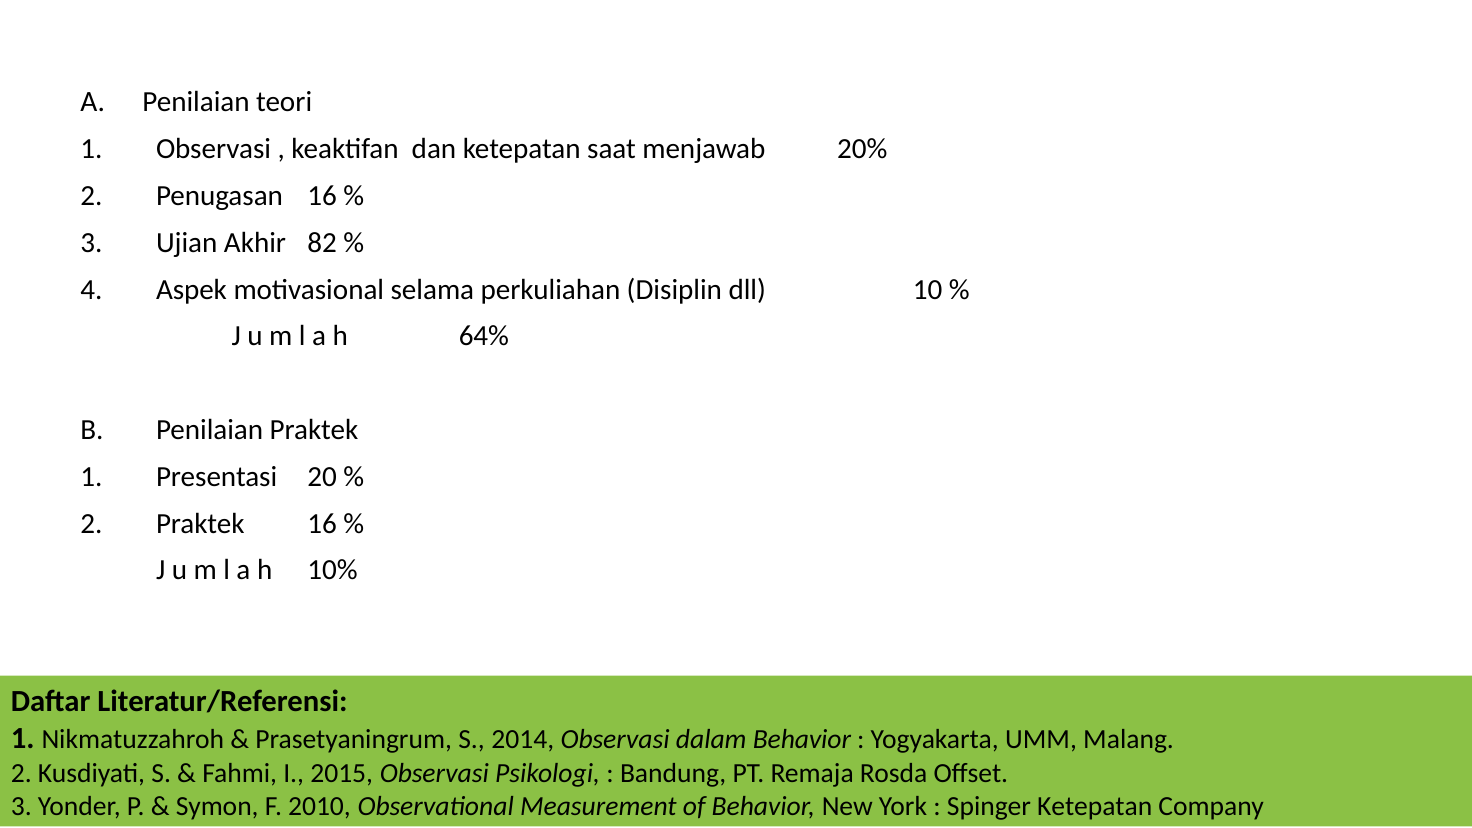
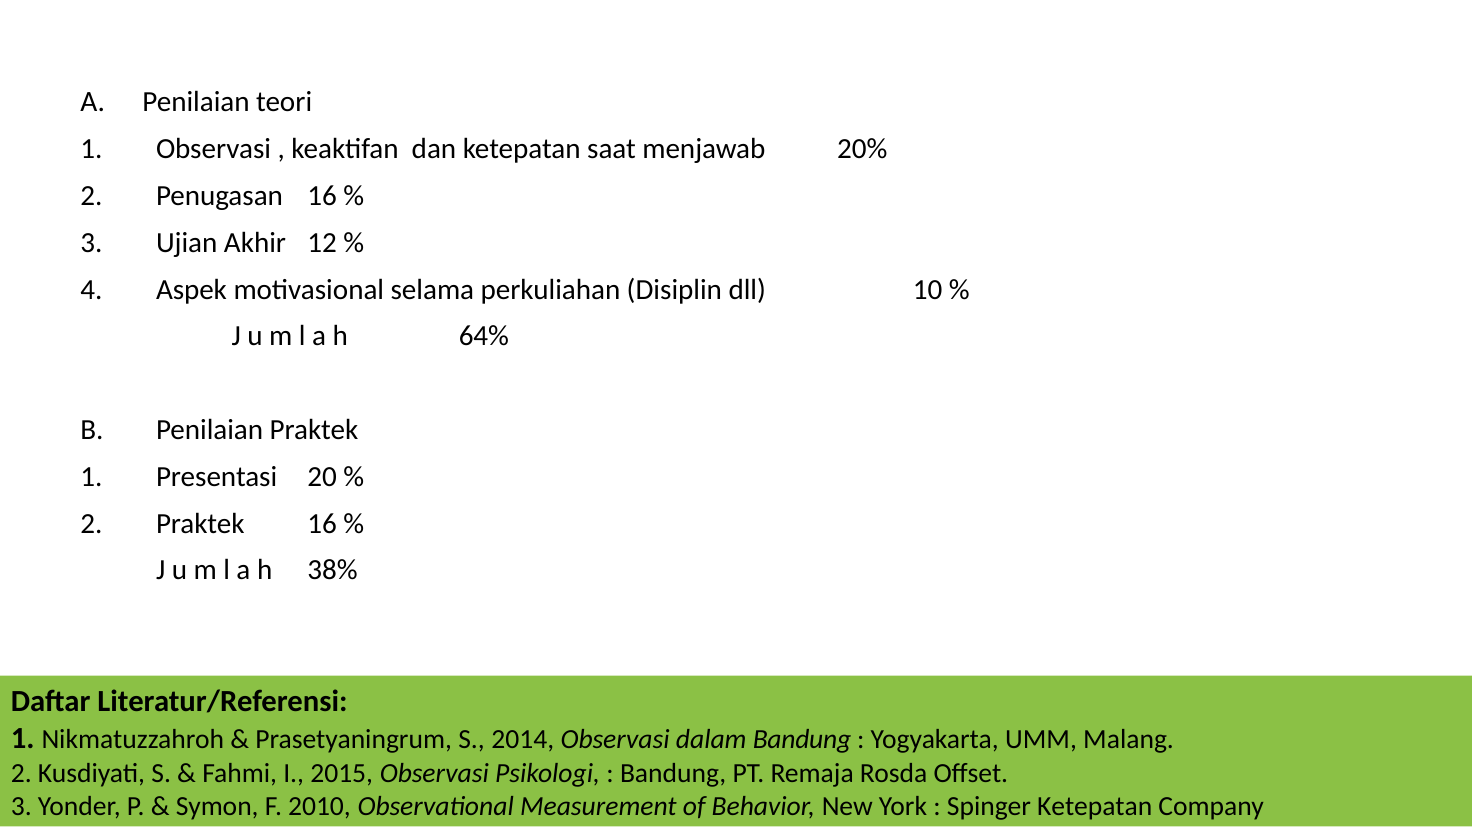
82: 82 -> 12 (322, 243)
10%: 10% -> 38% (332, 570)
dalam Behavior: Behavior -> Bandung (802, 739)
